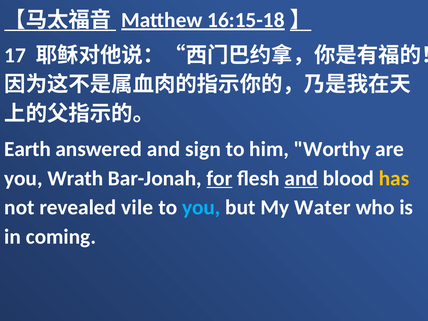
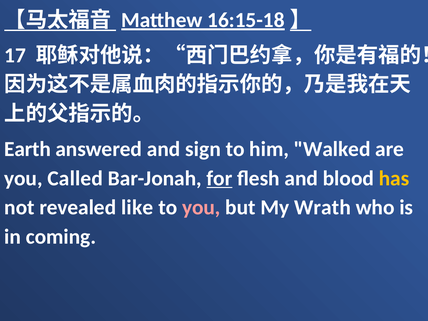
Worthy: Worthy -> Walked (332, 149)
Wrath: Wrath -> Called (75, 178)
and underline: present -> none (301, 178)
vile: vile -> like (137, 208)
you colour: light blue -> pink (201, 208)
Water: Water -> Wrath (322, 208)
